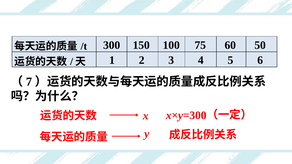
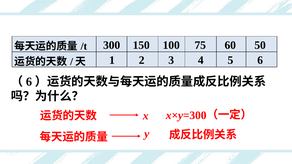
7: 7 -> 6 (29, 82)
